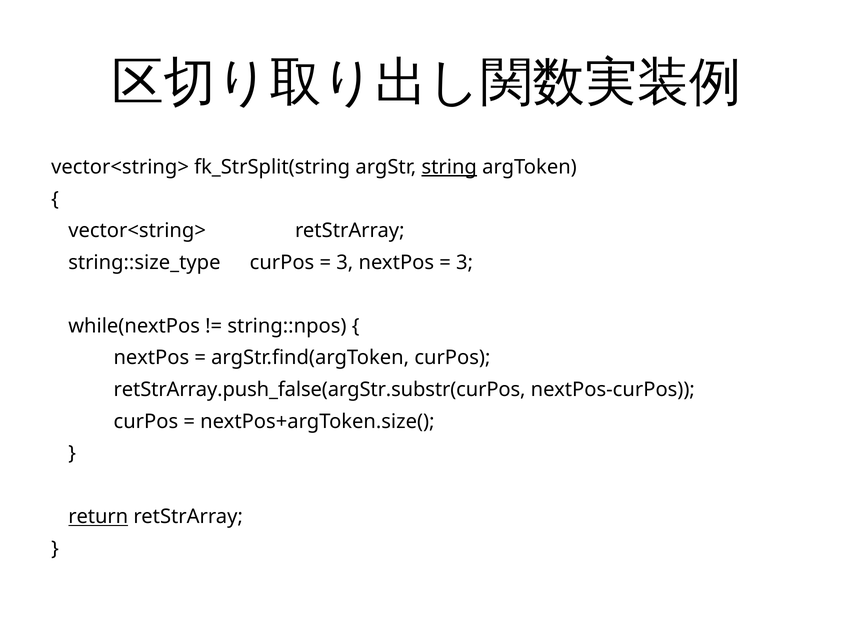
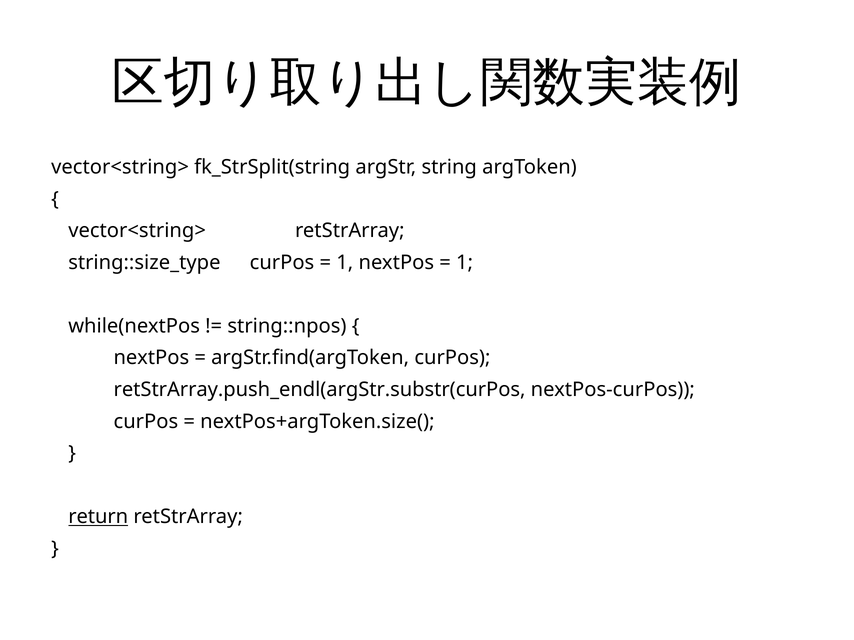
string underline: present -> none (449, 167)
3: 3 -> 1 (345, 263)
3: 3 -> 1 (465, 263)
retStrArray.push_false(argStr.substr(curPos: retStrArray.push_false(argStr.substr(curPos -> retStrArray.push_endl(argStr.substr(curPos (320, 390)
